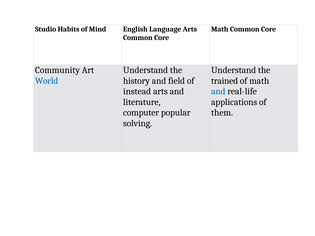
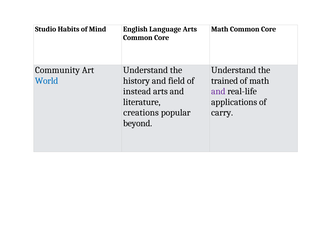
and colour: blue -> purple (218, 92)
computer: computer -> creations (141, 113)
them: them -> carry (222, 113)
solving: solving -> beyond (138, 123)
